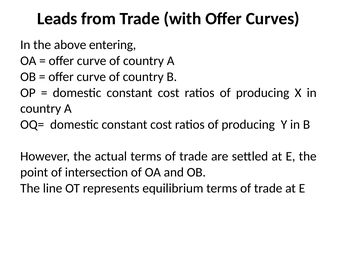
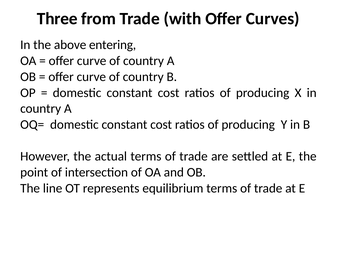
Leads: Leads -> Three (57, 19)
